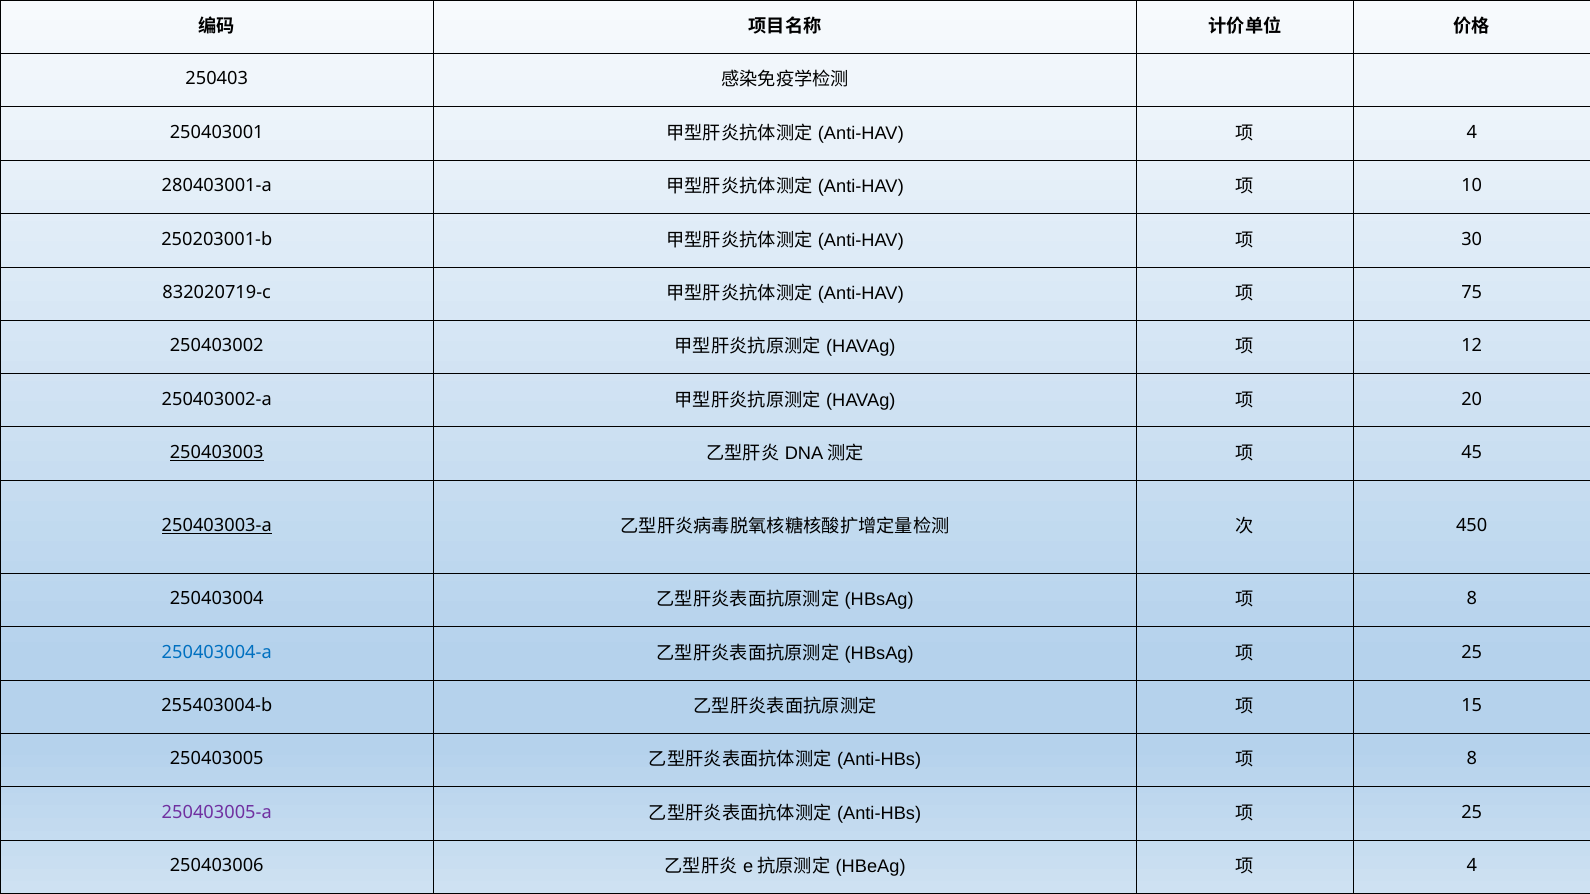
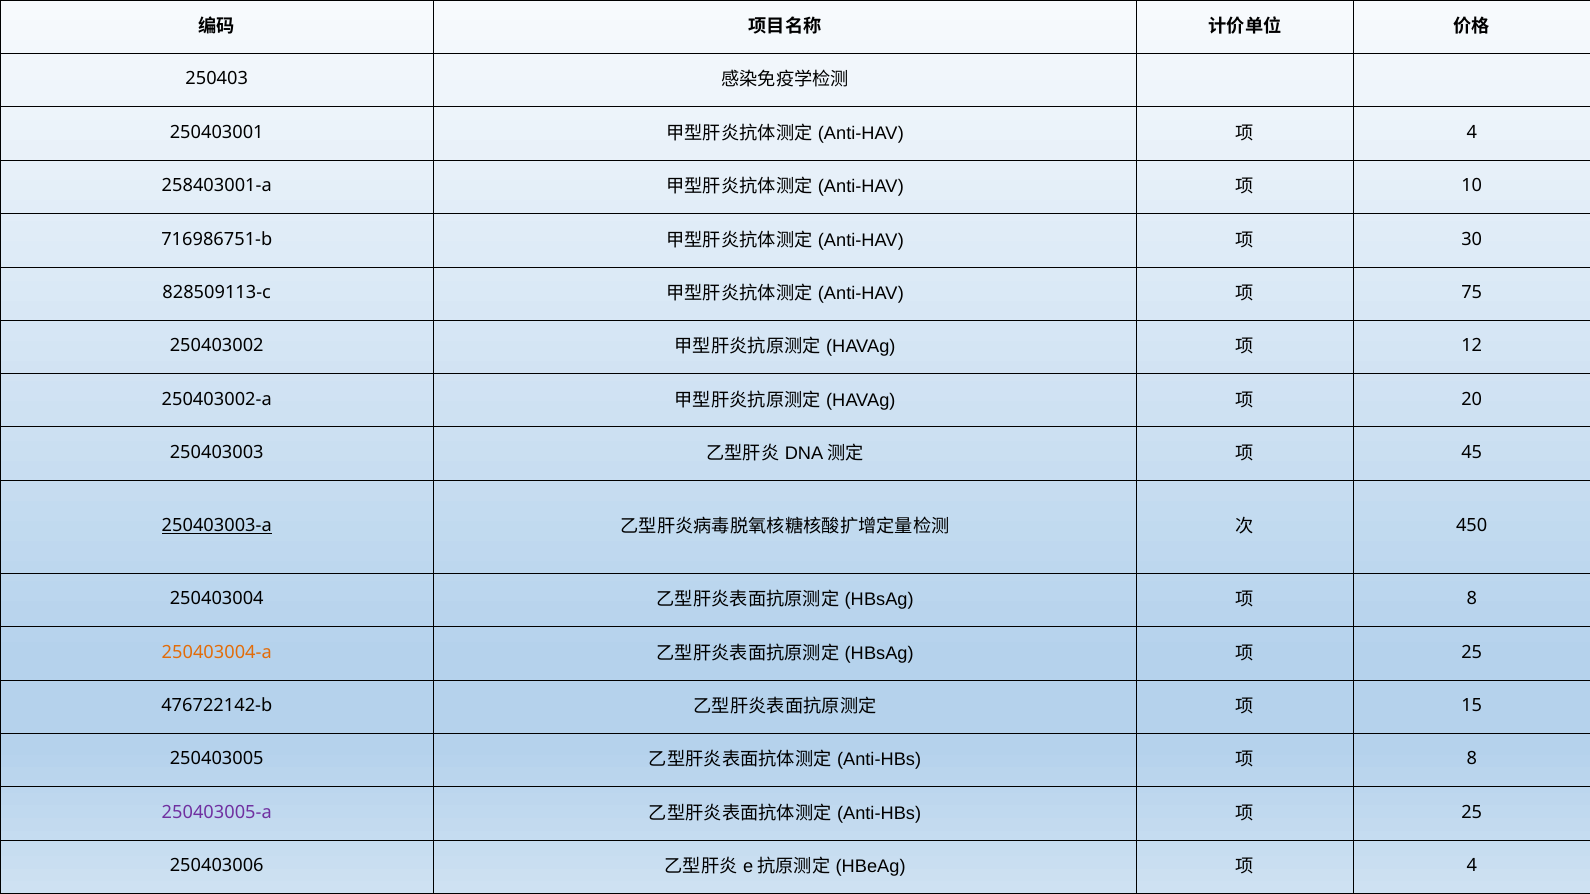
280403001-a: 280403001-a -> 258403001-a (217, 186)
250203001-b: 250203001-b -> 716986751-b (217, 239)
832020719-c: 832020719-c -> 828509113-c (217, 293)
250403003 underline: present -> none (217, 453)
250403004-a colour: blue -> orange (217, 652)
255403004-b: 255403004-b -> 476722142-b (217, 706)
